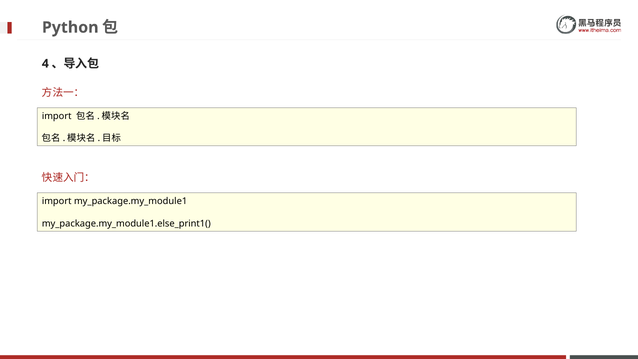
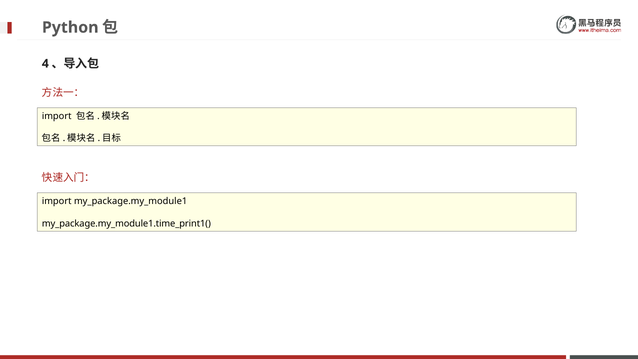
my_package.my_module1.else_print1(: my_package.my_module1.else_print1( -> my_package.my_module1.time_print1( (126, 224)
